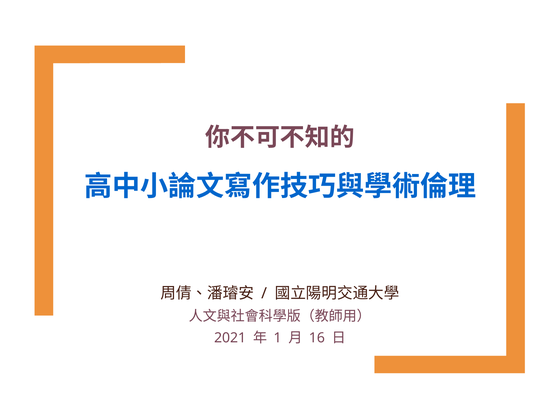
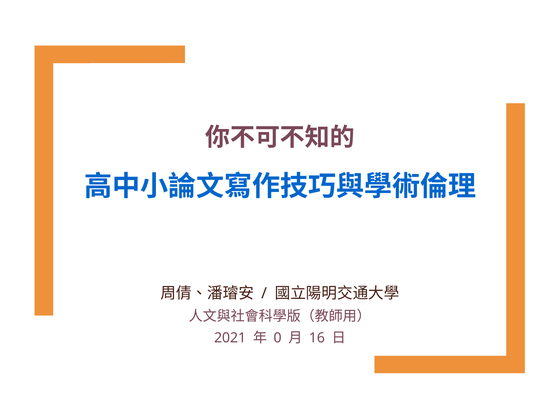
1: 1 -> 0 (278, 338)
